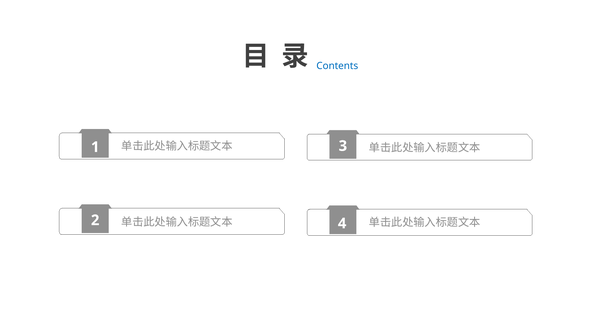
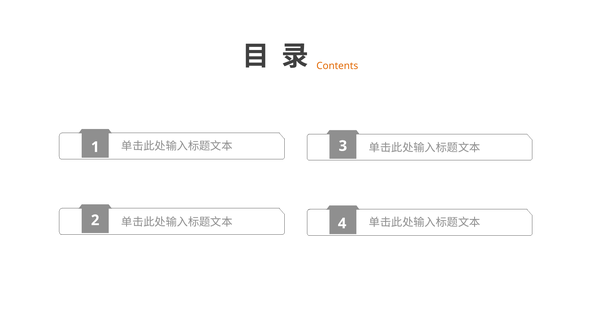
Contents colour: blue -> orange (337, 66)
